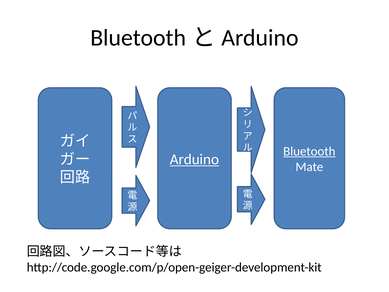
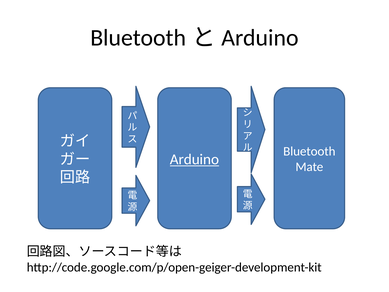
Bluetooth underline: present -> none (309, 151)
